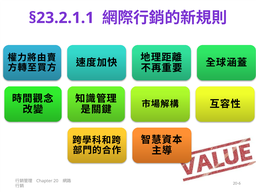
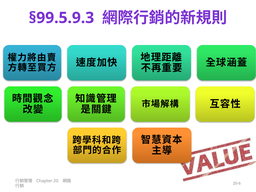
§23.2.1.1: §23.2.1.1 -> §99.5.9.3 (61, 18)
